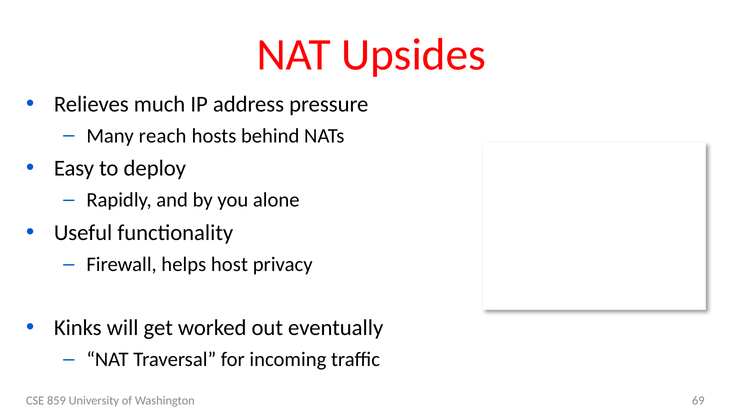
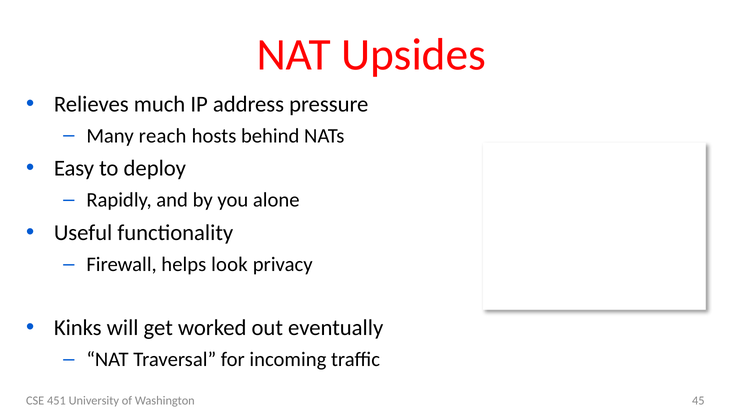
host: host -> look (229, 265)
859: 859 -> 451 (56, 400)
69: 69 -> 45 (698, 400)
